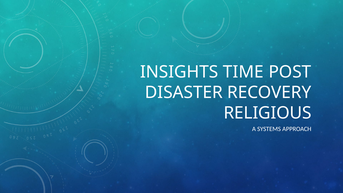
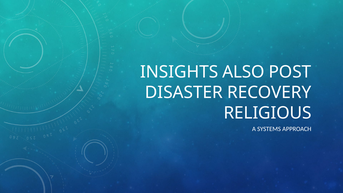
TIME: TIME -> ALSO (243, 72)
